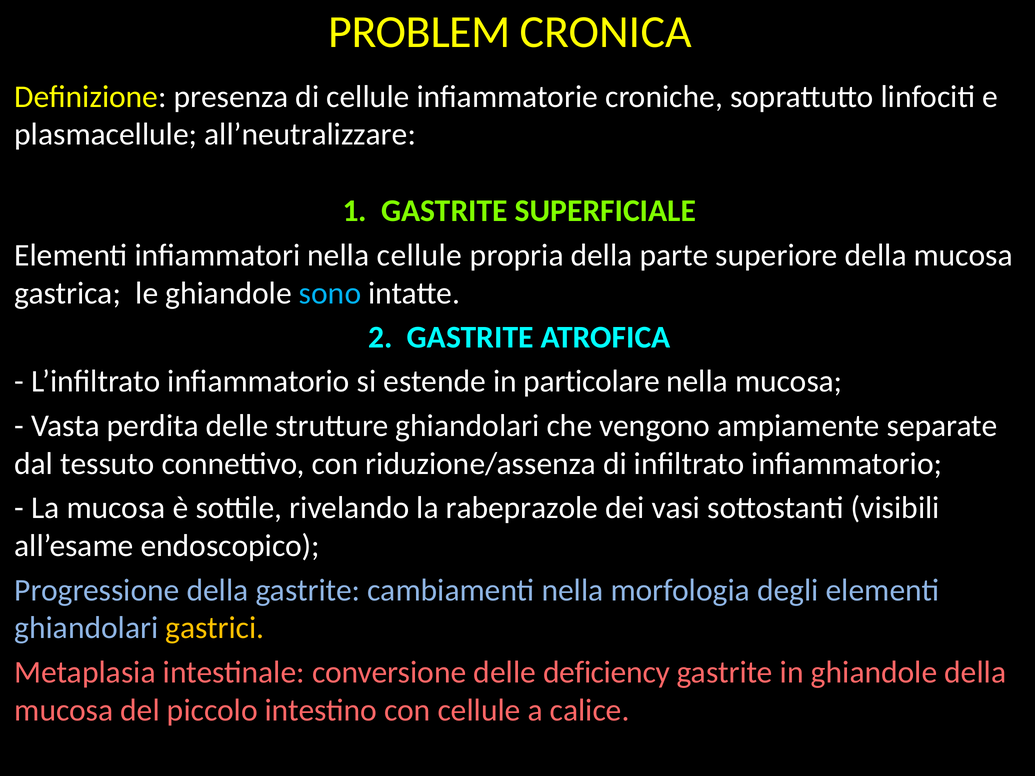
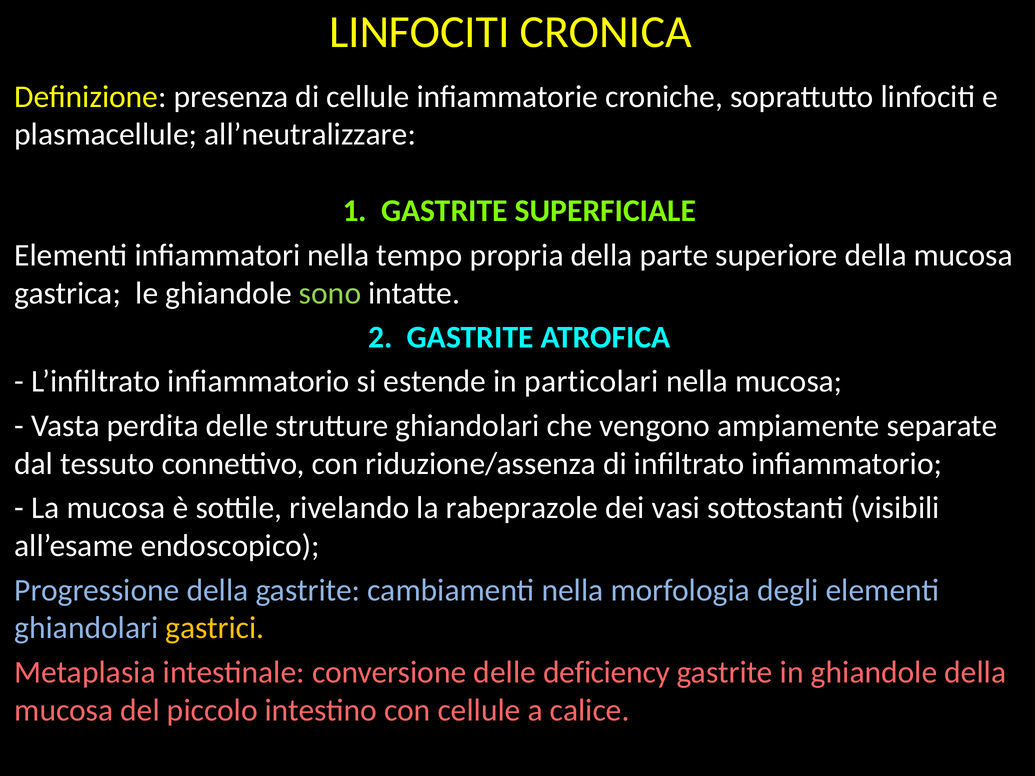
PROBLEM: PROBLEM -> LINFOCITI (419, 32)
nella cellule: cellule -> tempo (419, 255)
sono colour: light blue -> light green (330, 293)
particolare: particolare -> particolari (591, 382)
